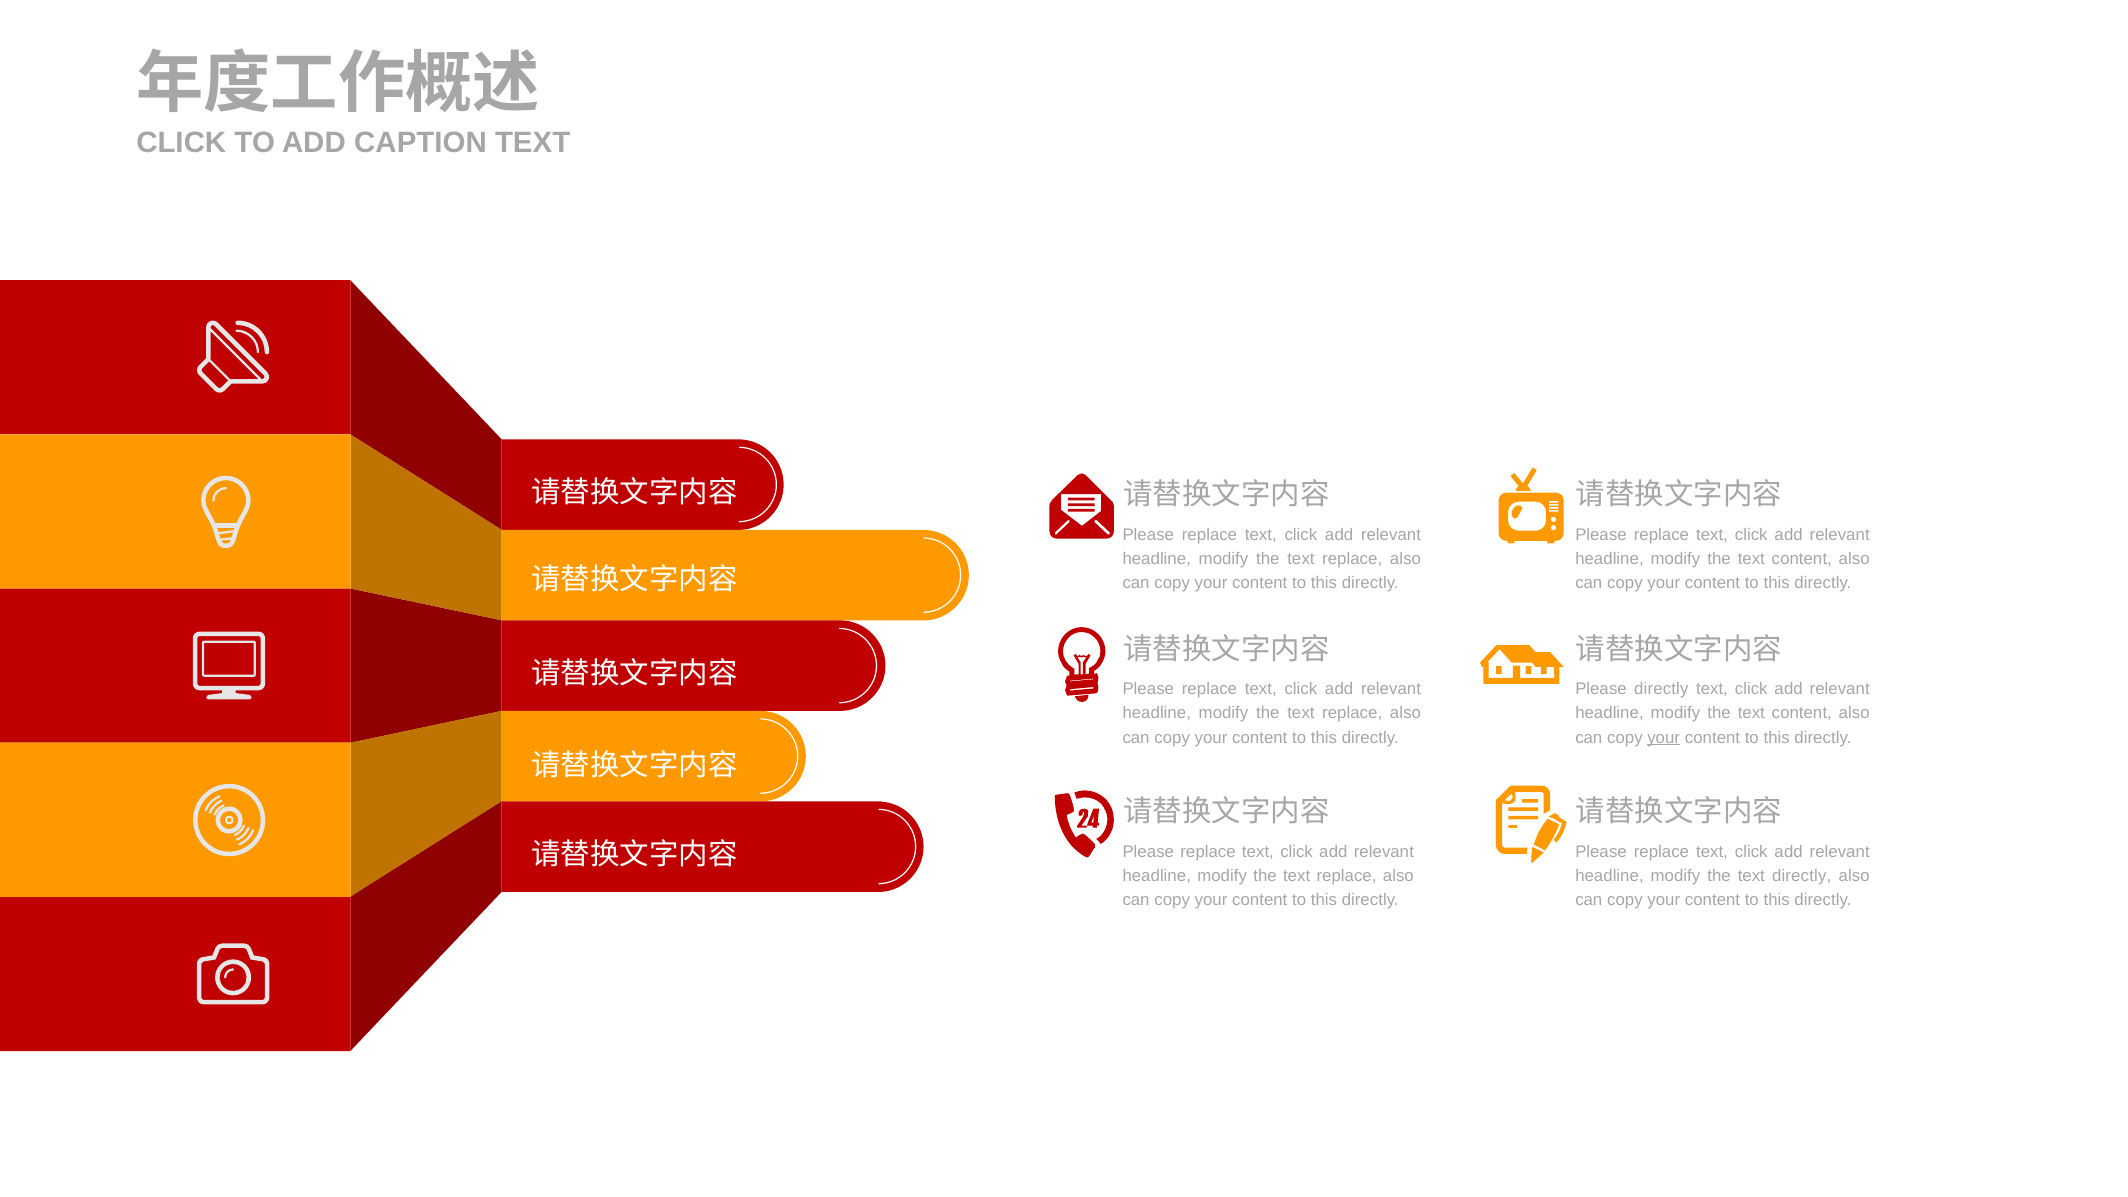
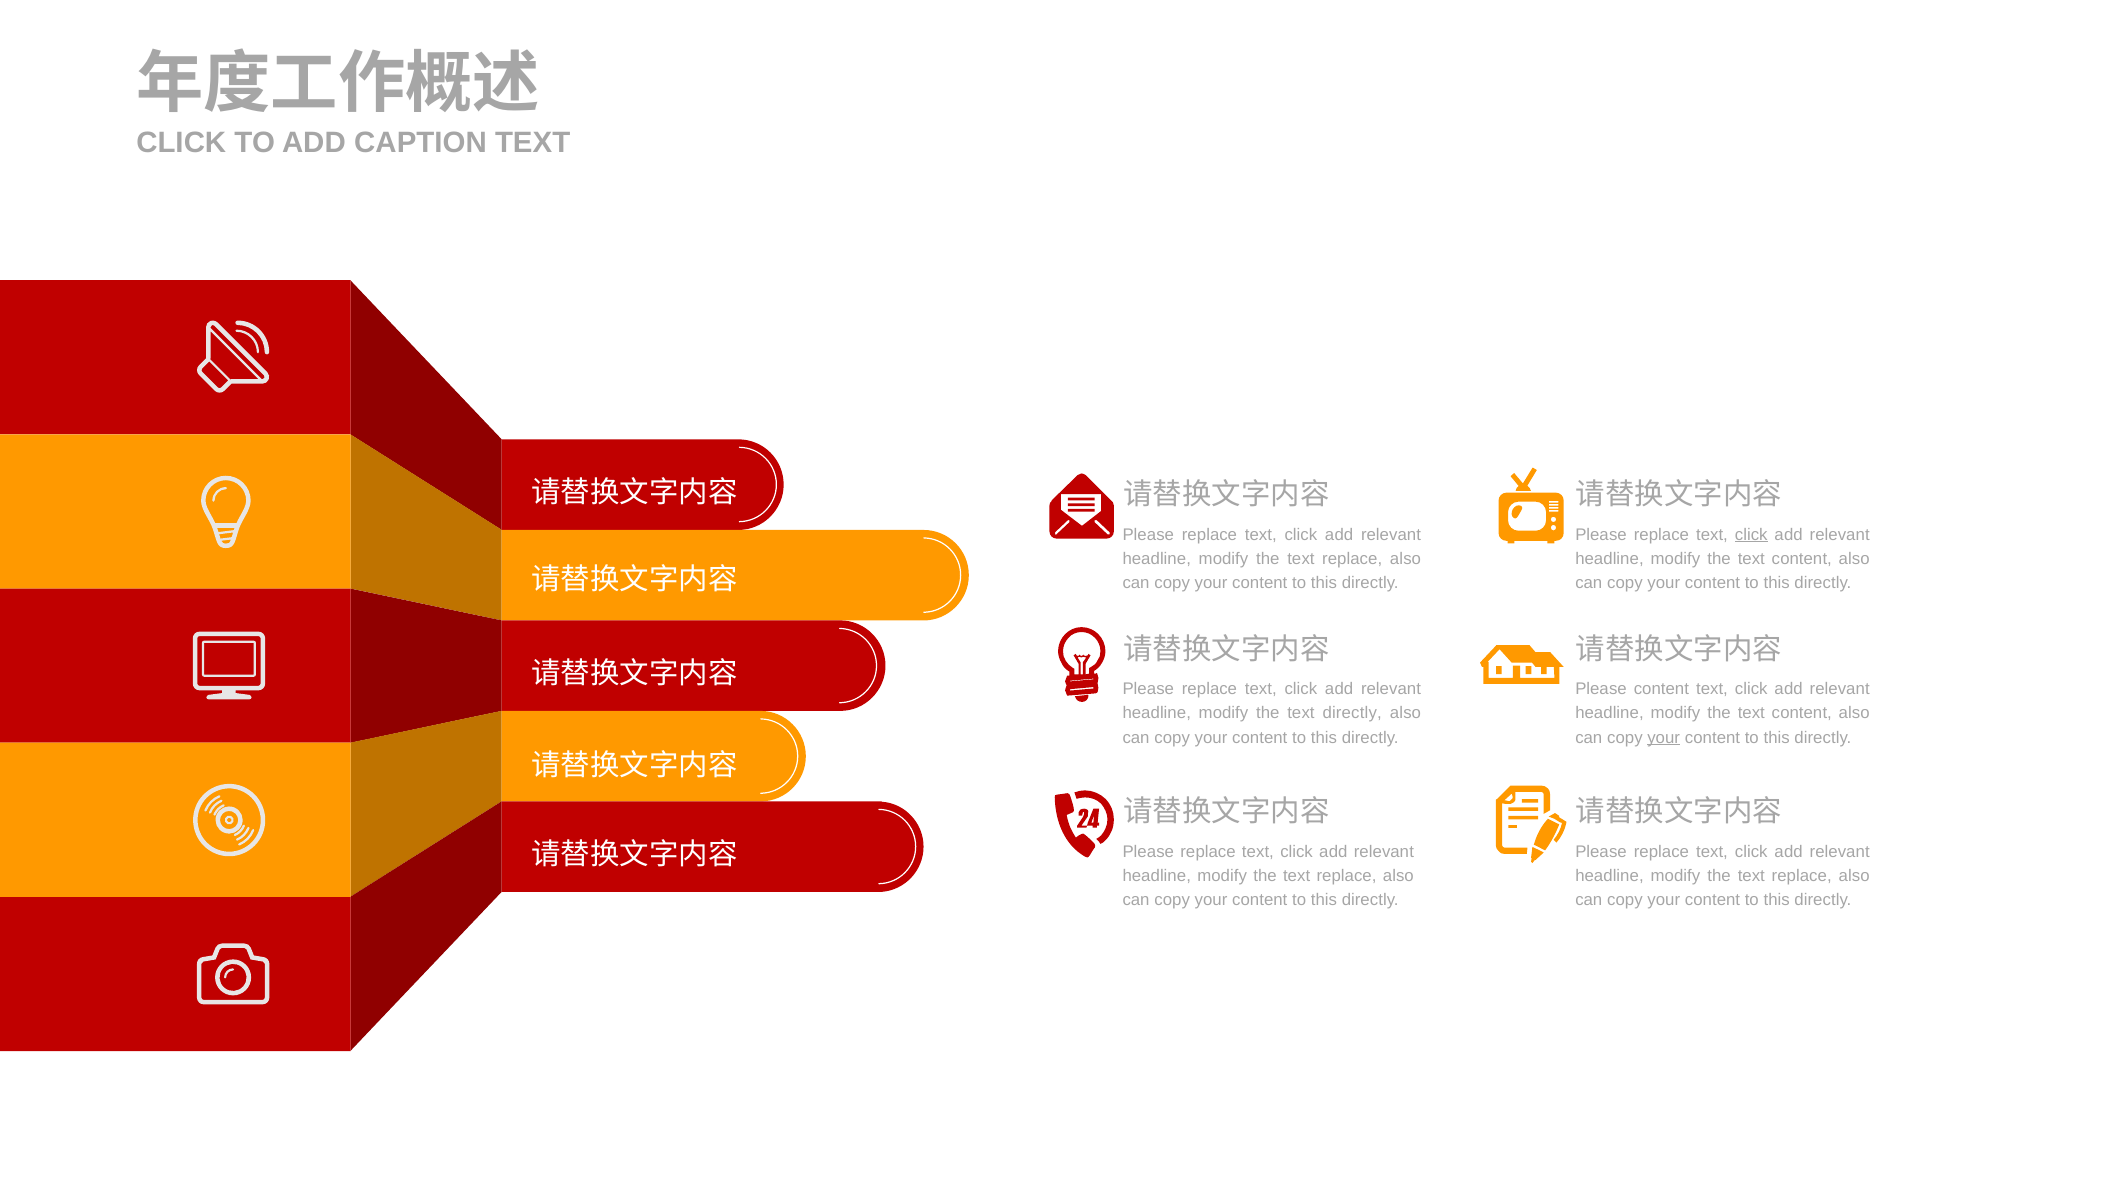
click underline: none -> present (1751, 535)
Please directly: directly -> content (1661, 689)
replace: replace -> directly (1352, 713)
directly: directly -> replace (1802, 876)
